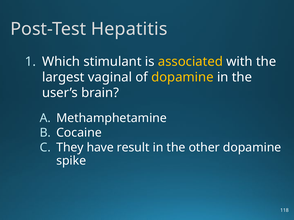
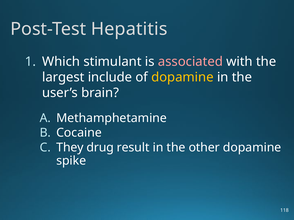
associated colour: yellow -> pink (190, 62)
vaginal: vaginal -> include (110, 77)
have: have -> drug (100, 148)
